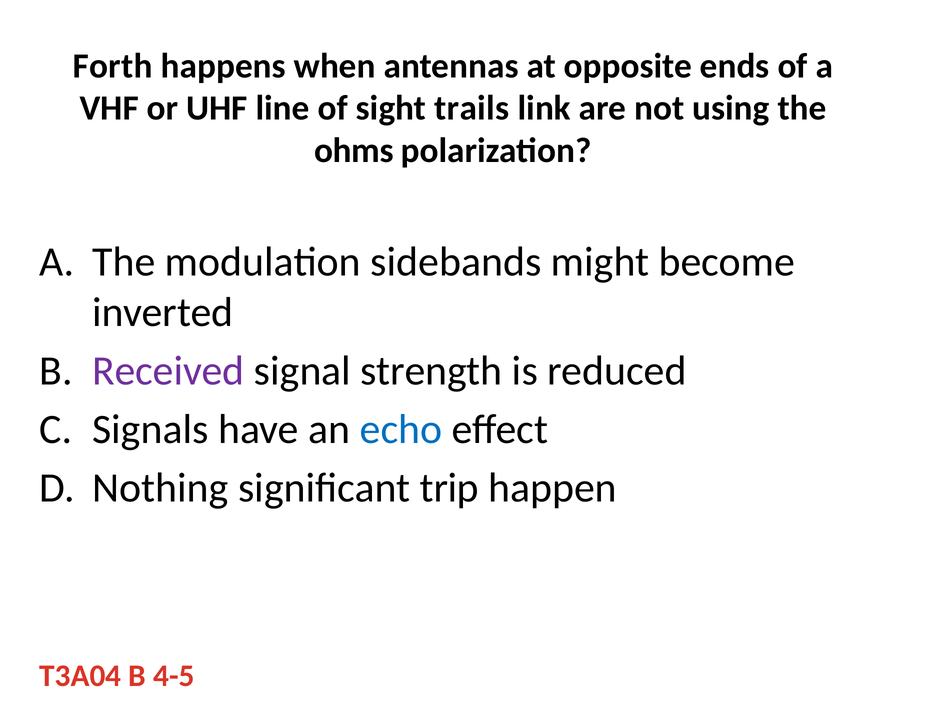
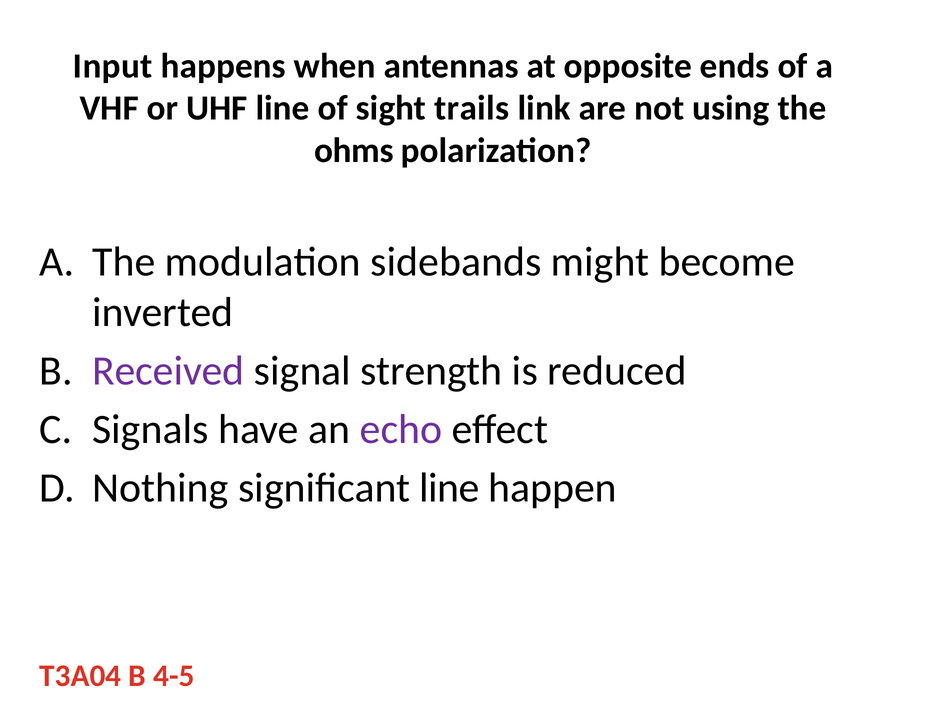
Forth: Forth -> Input (113, 66)
echo colour: blue -> purple (401, 429)
significant trip: trip -> line (449, 488)
